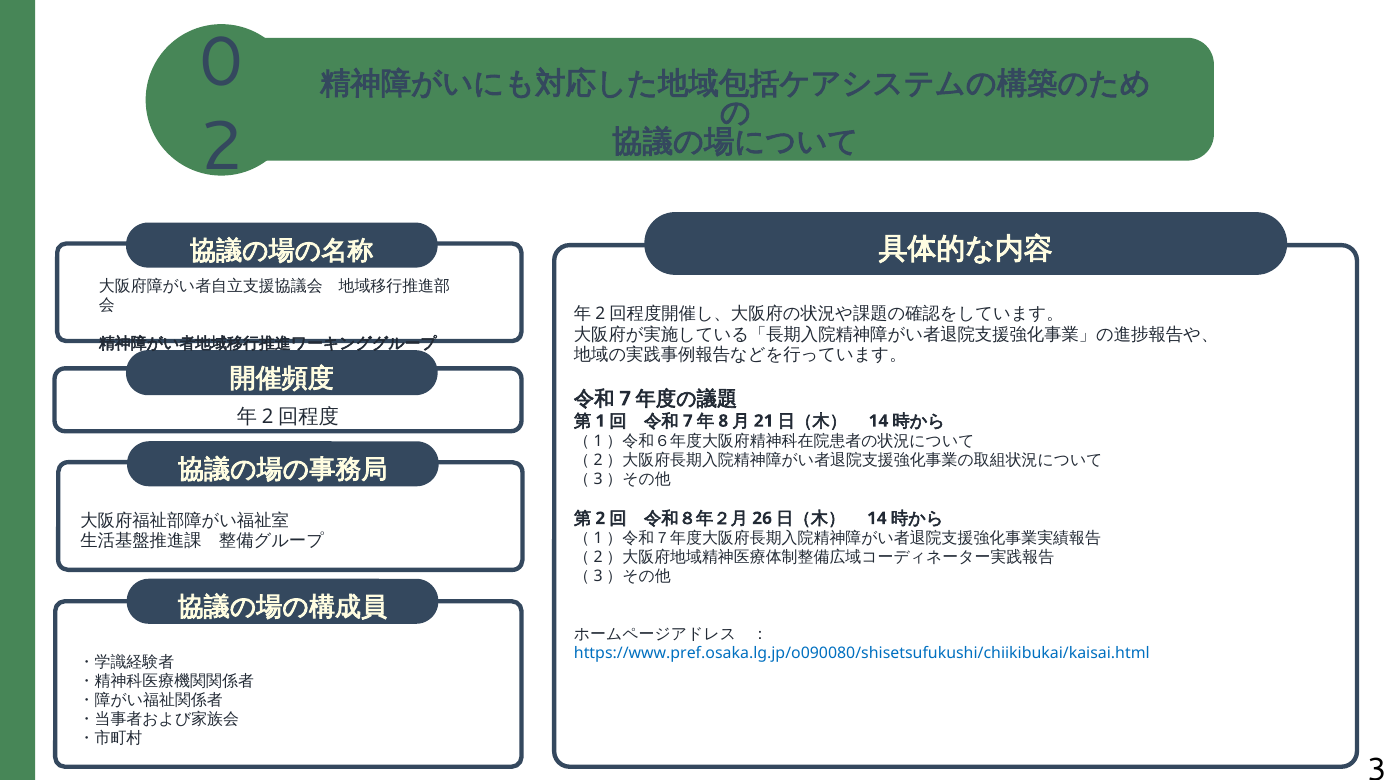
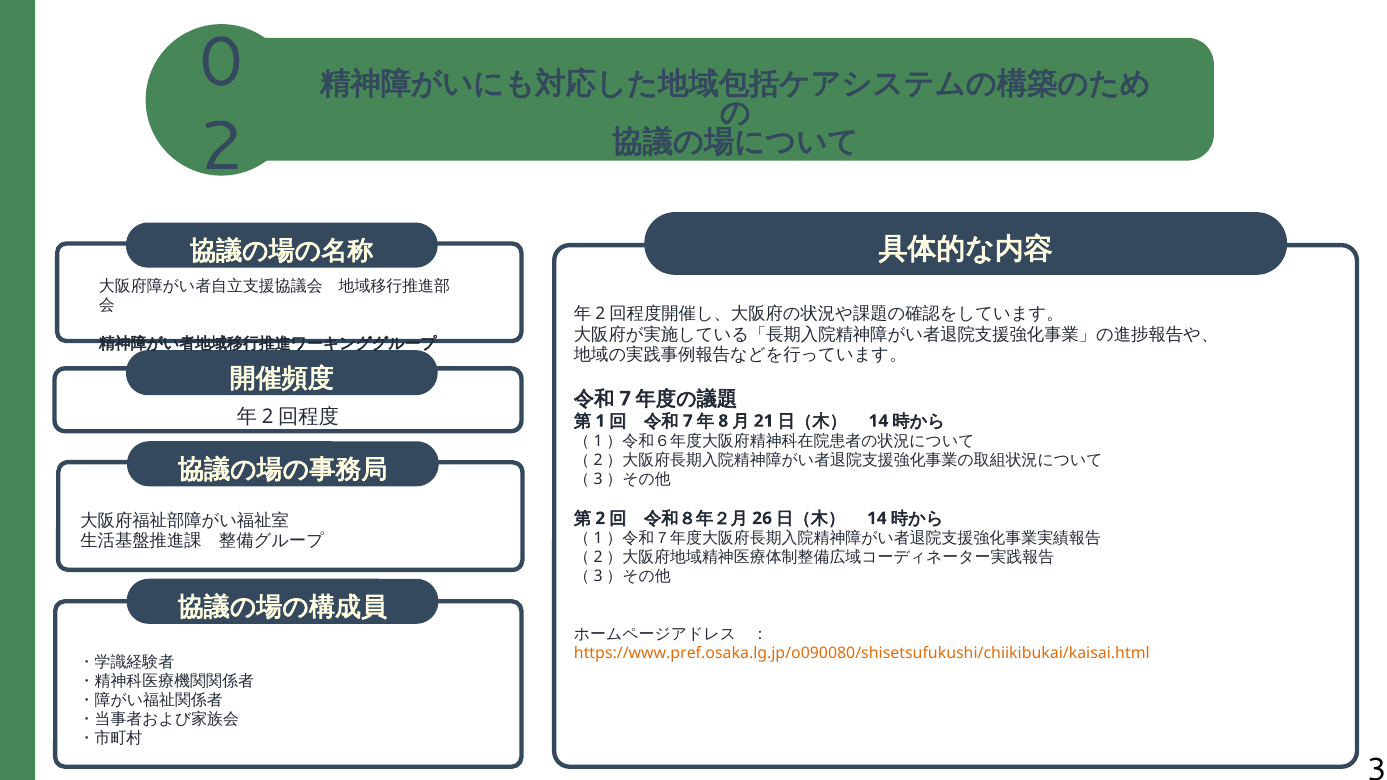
https://www.pref.osaka.lg.jp/o090080/shisetsufukushi/chiikibukai/kaisai.html colour: blue -> orange (862, 653)
